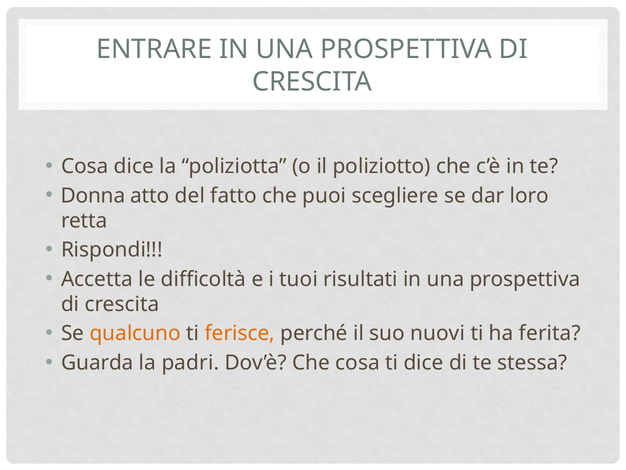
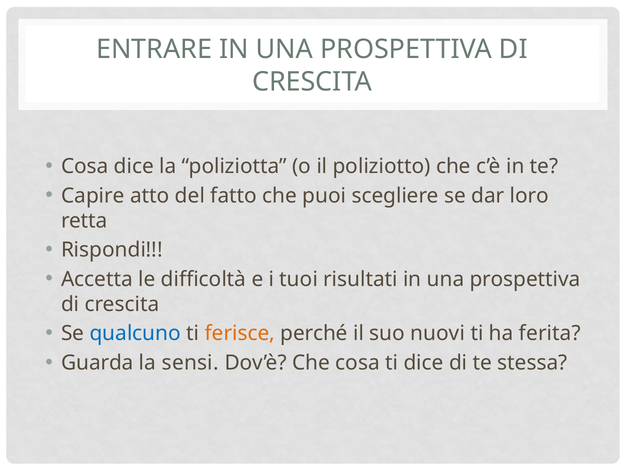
Donna: Donna -> Capire (93, 196)
qualcuno colour: orange -> blue (135, 333)
padri: padri -> sensi (190, 362)
